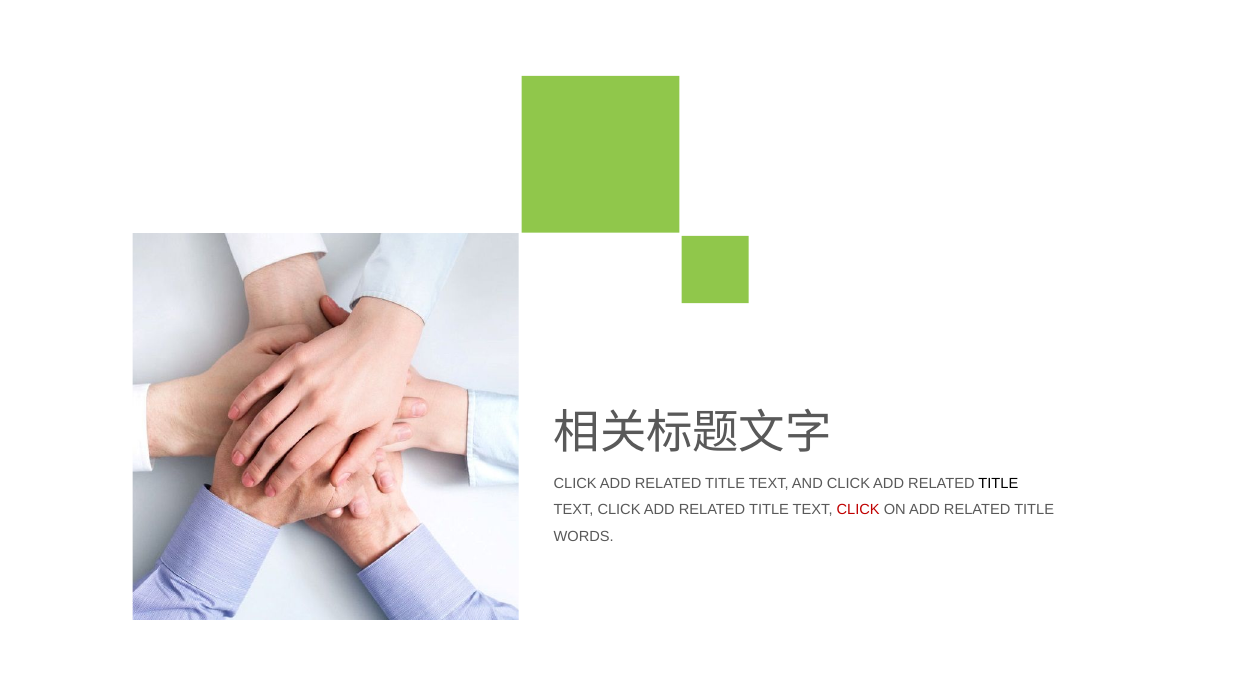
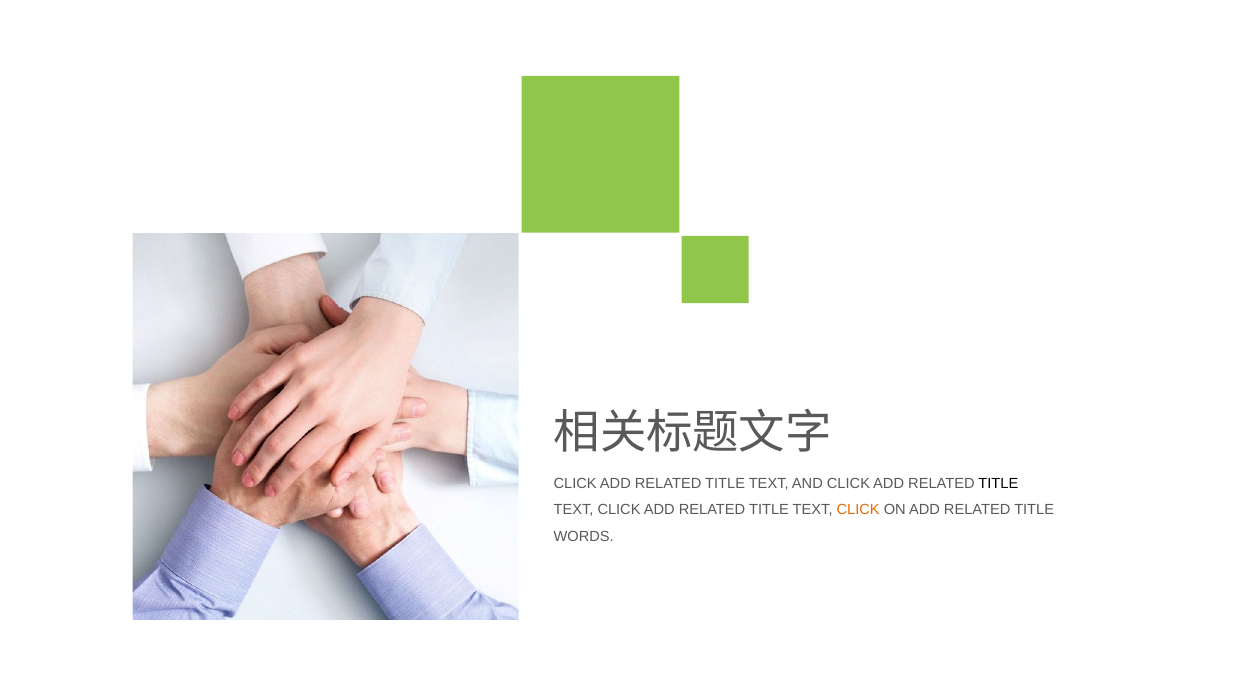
CLICK colour: red -> orange (858, 510)
